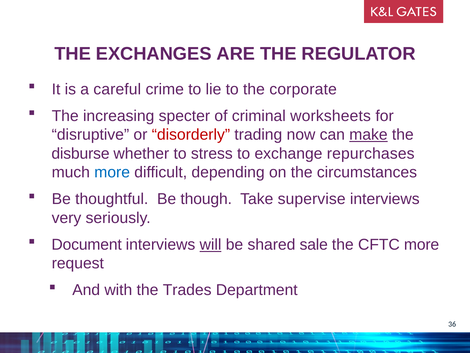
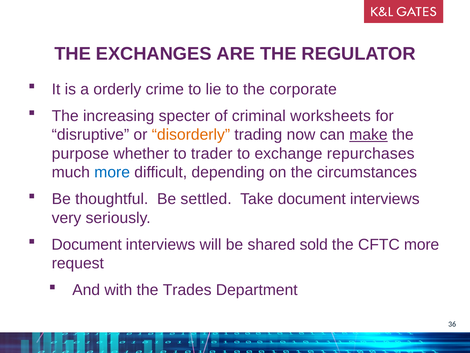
careful: careful -> orderly (117, 89)
disorderly colour: red -> orange (191, 135)
disburse: disburse -> purpose (80, 153)
stress: stress -> trader (212, 153)
though: though -> settled (206, 199)
Take supervise: supervise -> document (312, 199)
will underline: present -> none (211, 244)
sale: sale -> sold (314, 244)
